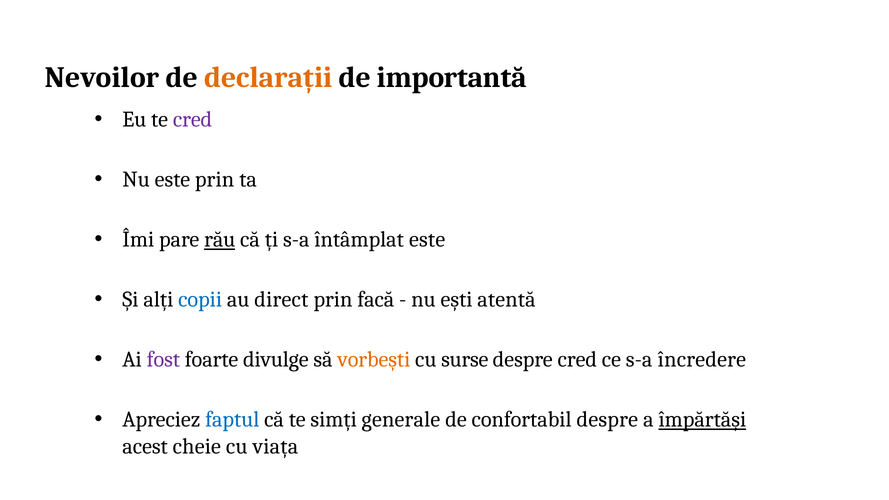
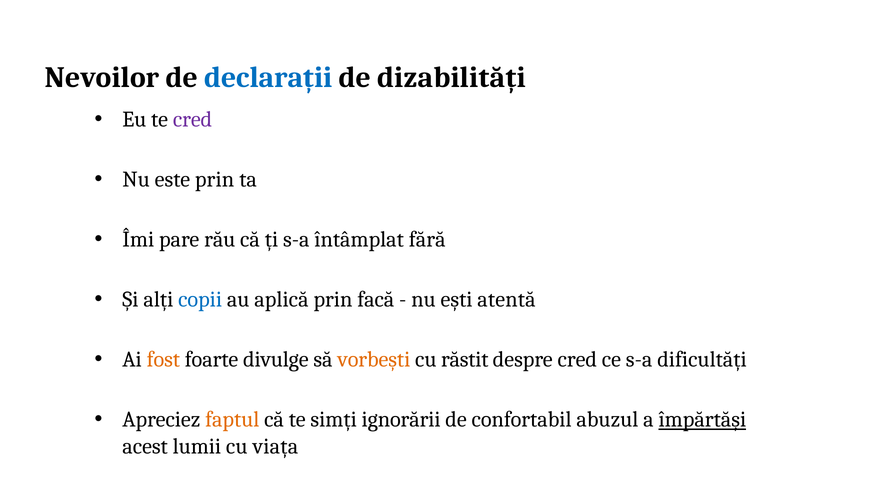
declarații colour: orange -> blue (268, 78)
importantă: importantă -> dizabilități (452, 78)
rău underline: present -> none (220, 240)
întâmplat este: este -> fără (427, 240)
direct: direct -> aplică (281, 300)
fost colour: purple -> orange (163, 360)
surse: surse -> răstit (465, 360)
încredere: încredere -> dificultăți (702, 360)
faptul colour: blue -> orange (232, 420)
generale: generale -> ignorării (401, 420)
confortabil despre: despre -> abuzul (607, 420)
cheie: cheie -> lumii (197, 446)
